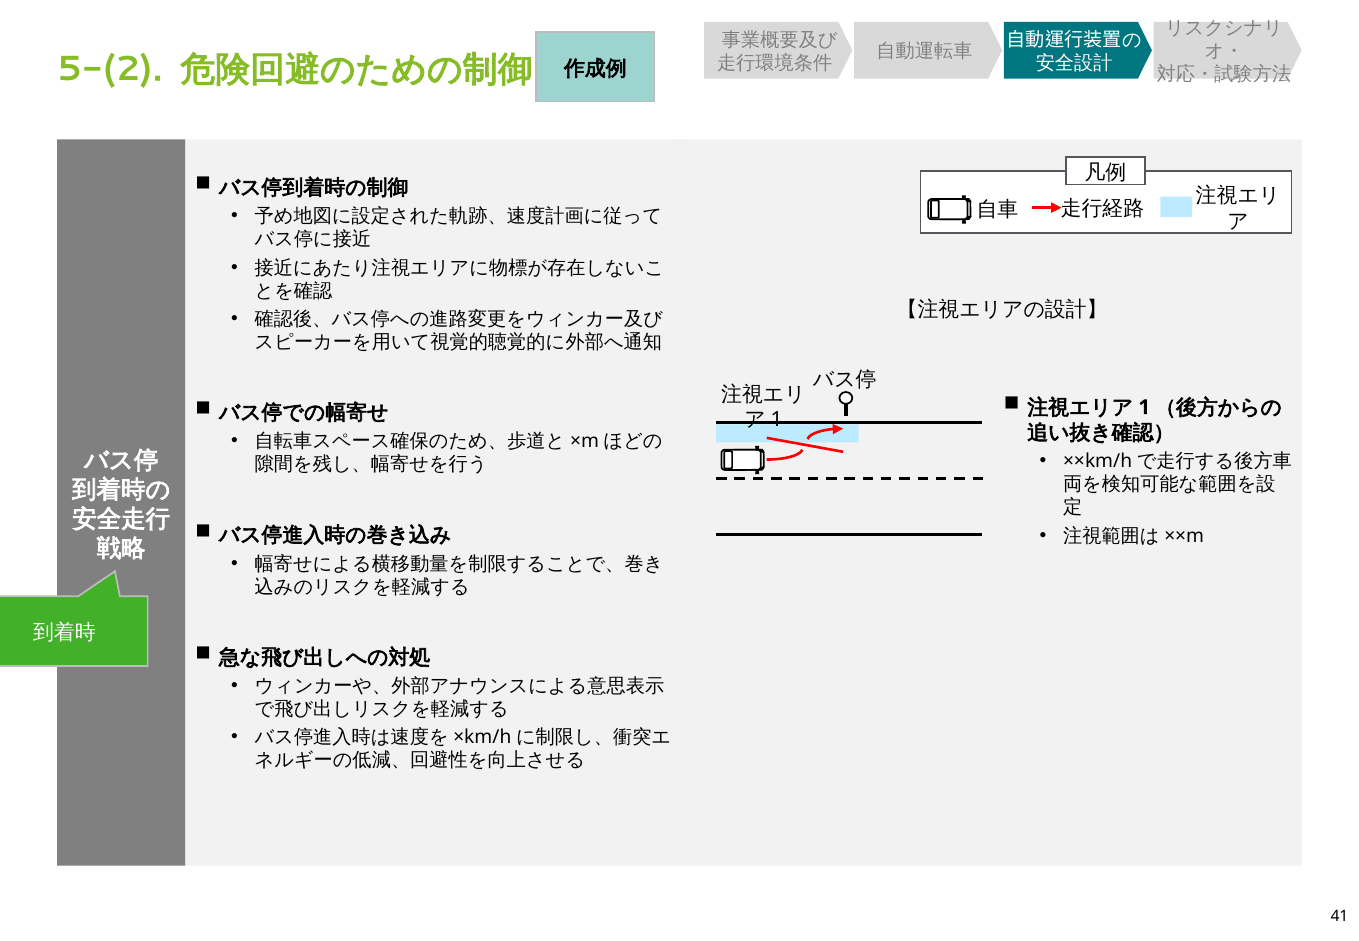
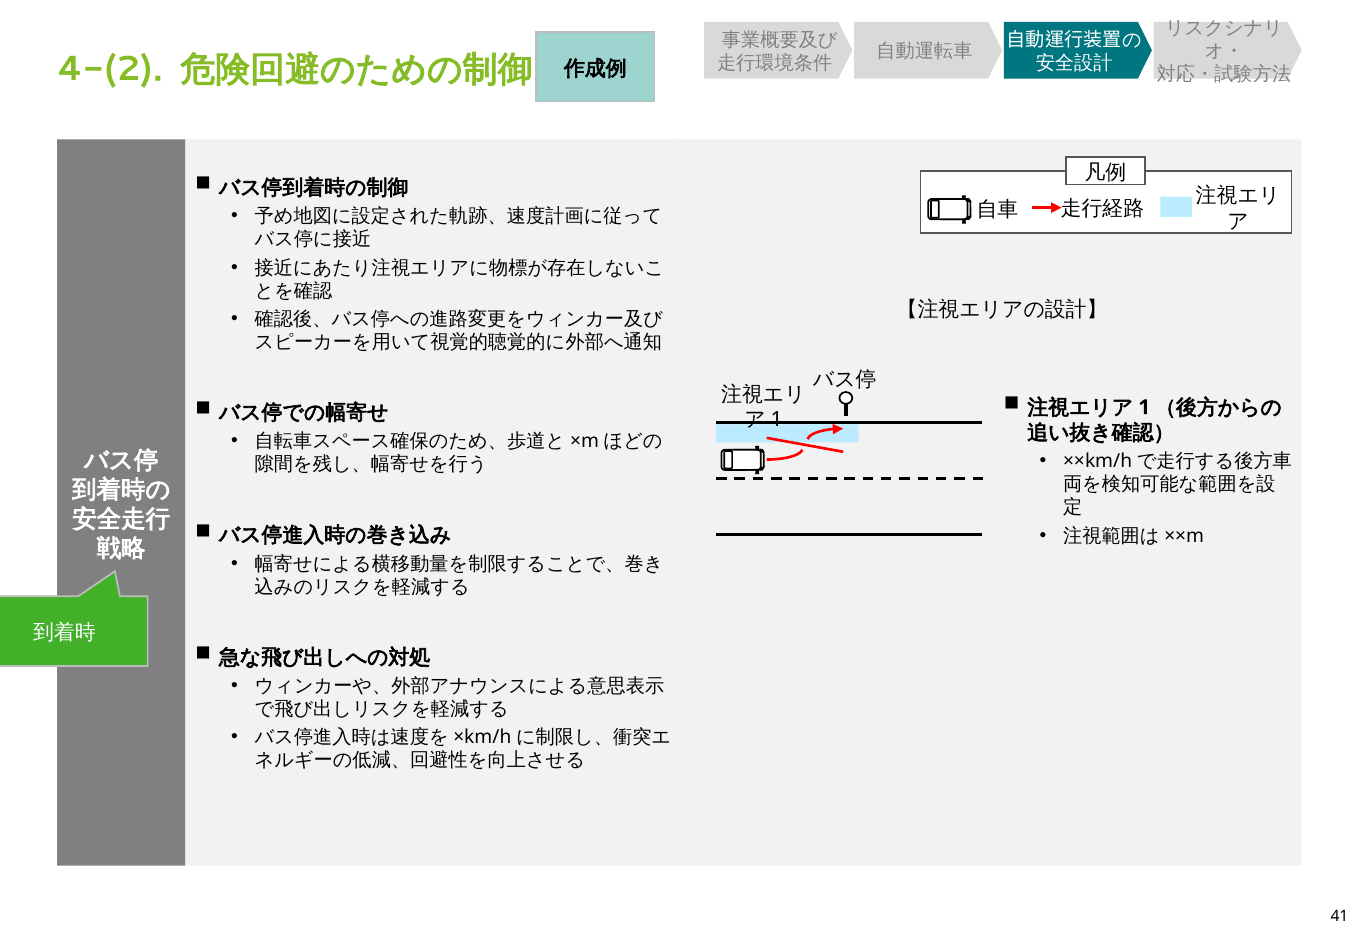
5-(2: 5-(2 -> 4-(2 (110, 69)
